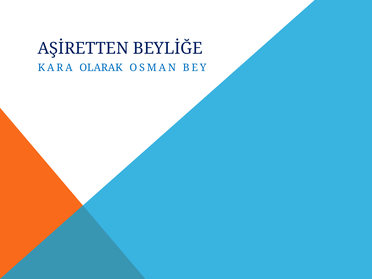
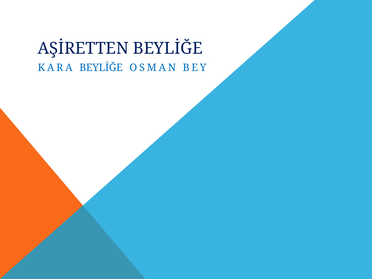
KARA OLARAK: OLARAK -> BEYLİĞE (101, 68)
